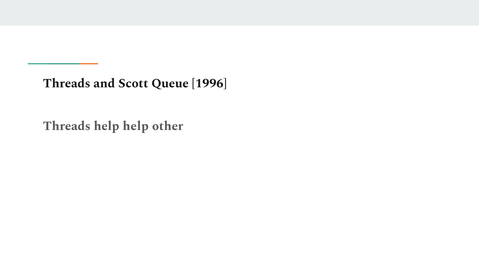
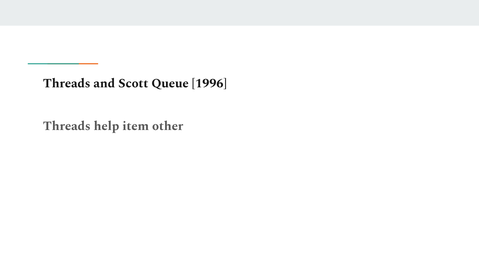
help help: help -> item (136, 126)
